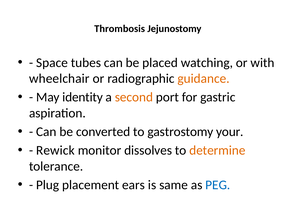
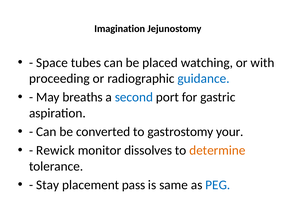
Thrombosis: Thrombosis -> Imagination (120, 29)
wheelchair: wheelchair -> proceeding (59, 78)
guidance colour: orange -> blue (204, 78)
identity: identity -> breaths (83, 97)
second colour: orange -> blue (134, 97)
Plug: Plug -> Stay (48, 184)
ears: ears -> pass (134, 184)
